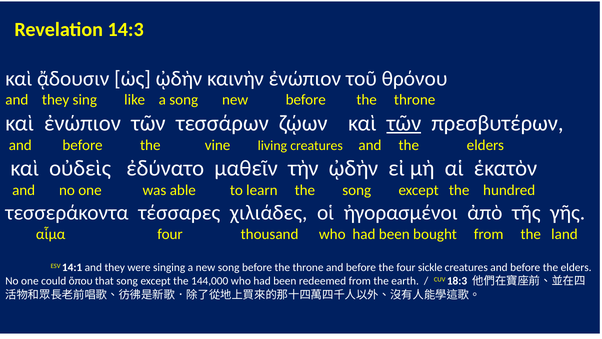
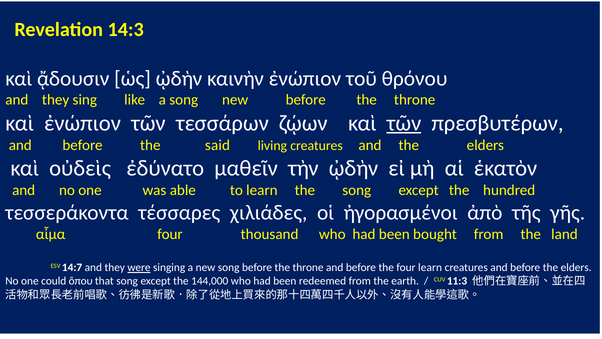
vine: vine -> said (217, 145)
14:1: 14:1 -> 14:7 (72, 268)
were underline: none -> present (139, 268)
four sickle: sickle -> learn (430, 268)
18:3: 18:3 -> 11:3 (457, 282)
